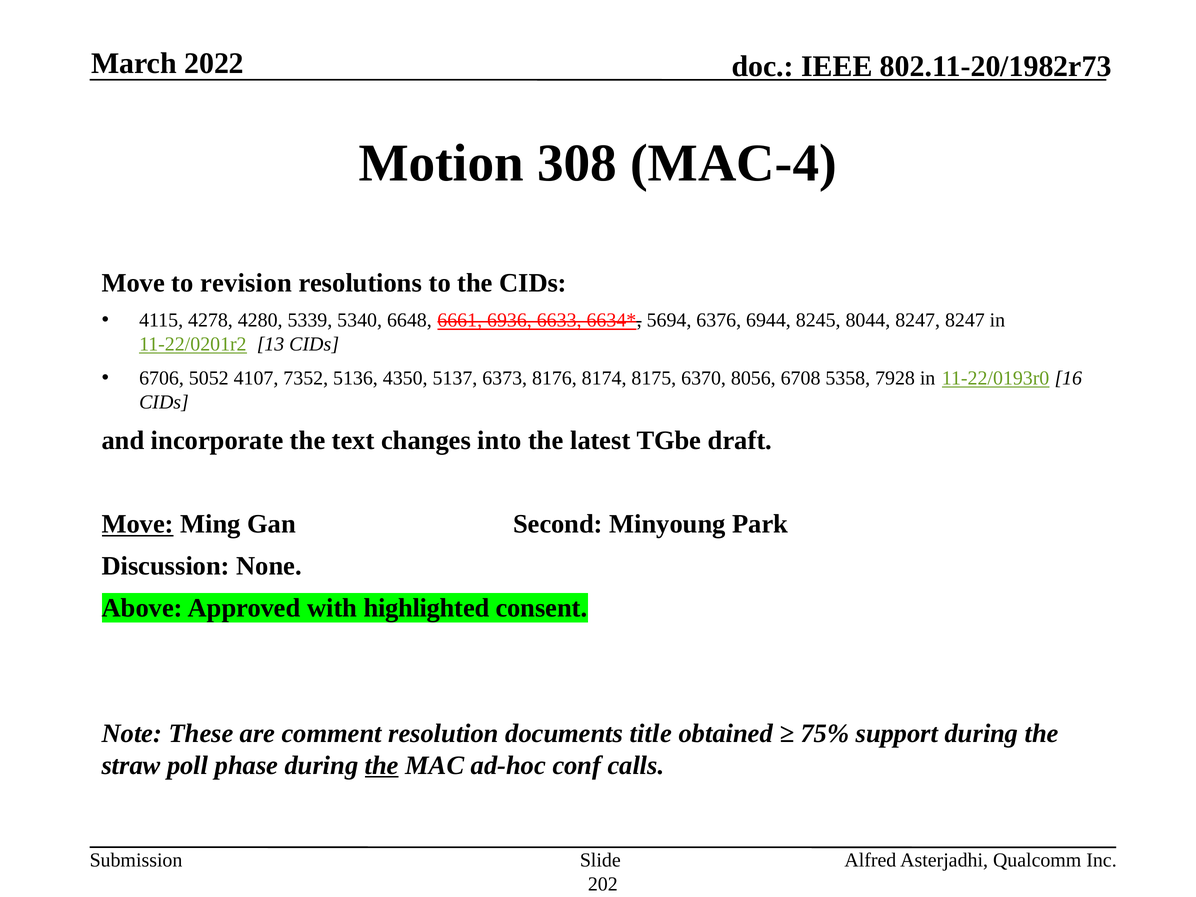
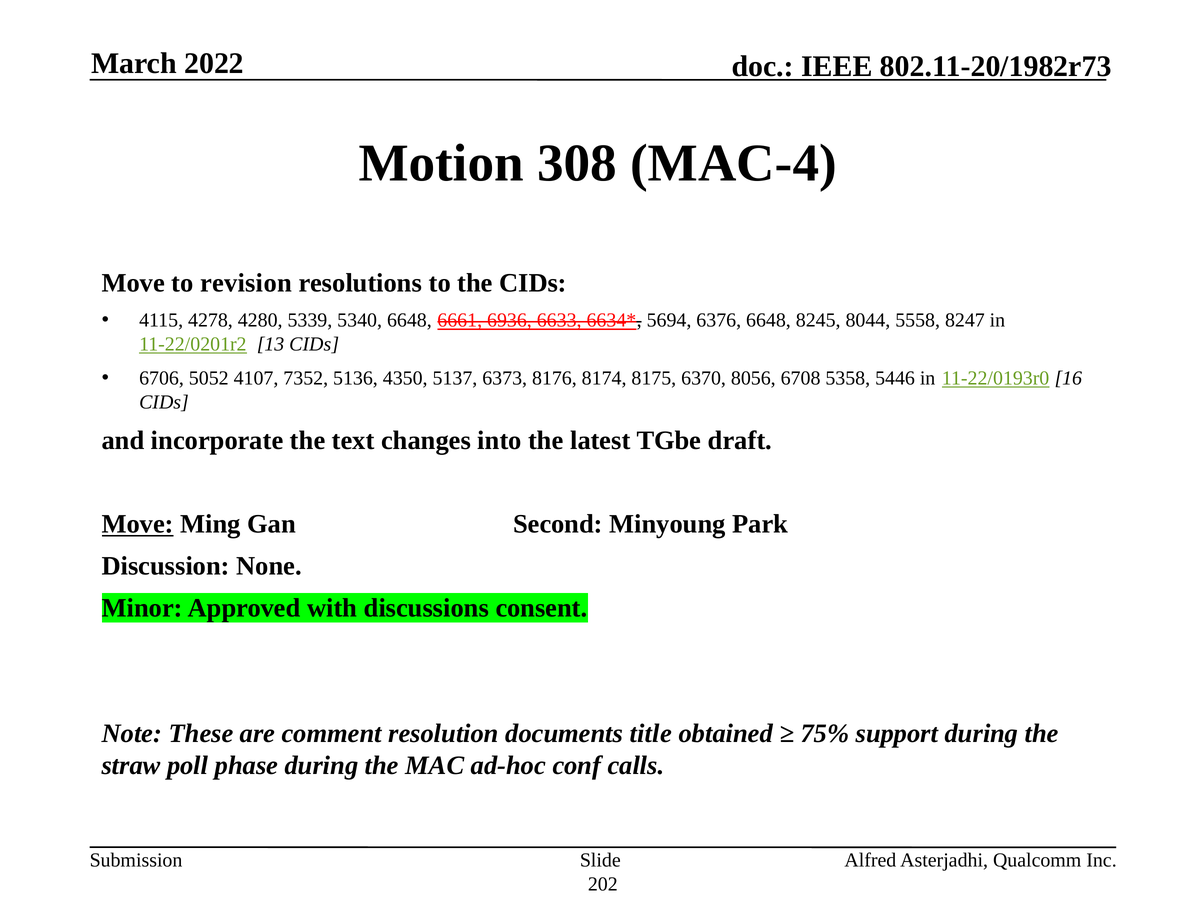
6376 6944: 6944 -> 6648 (768, 320)
8044 8247: 8247 -> 5558 (918, 320)
7928: 7928 -> 5446 (895, 378)
Above: Above -> Minor (142, 608)
highlighted: highlighted -> discussions (426, 608)
the underline: present -> none (382, 765)
